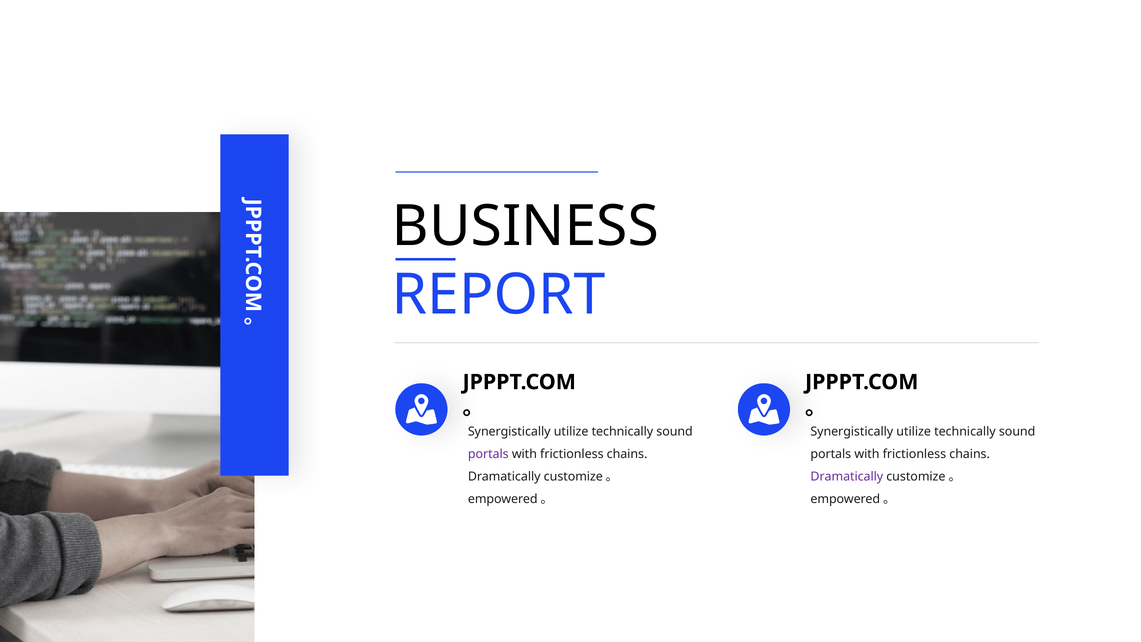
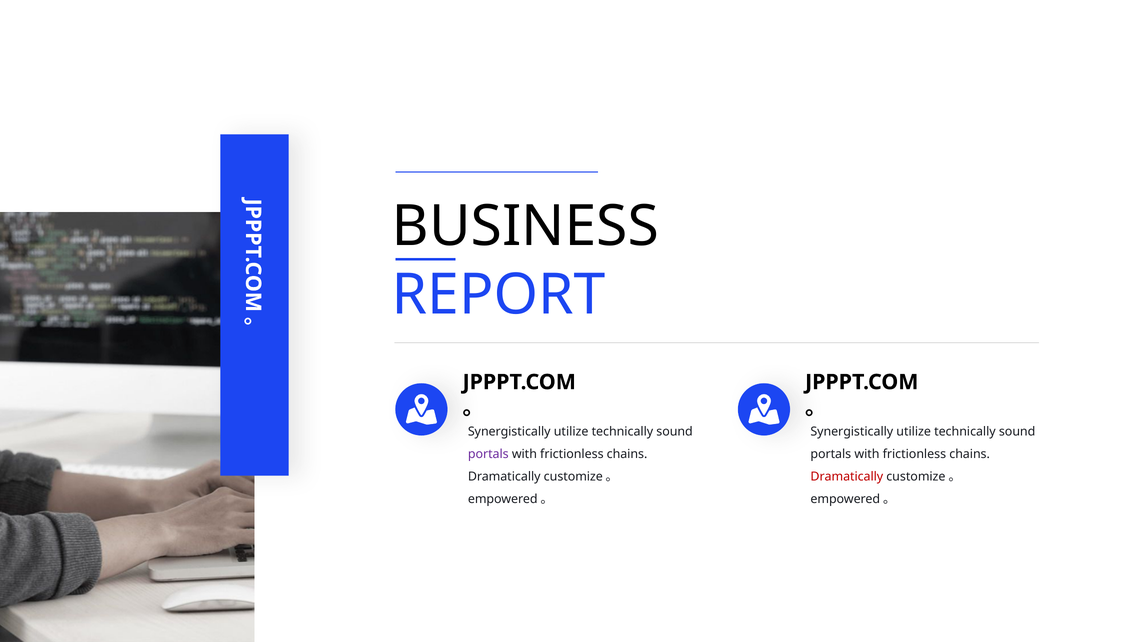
Dramatically colour: purple -> red (847, 476)
